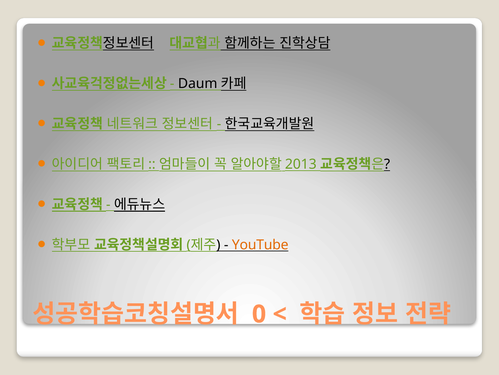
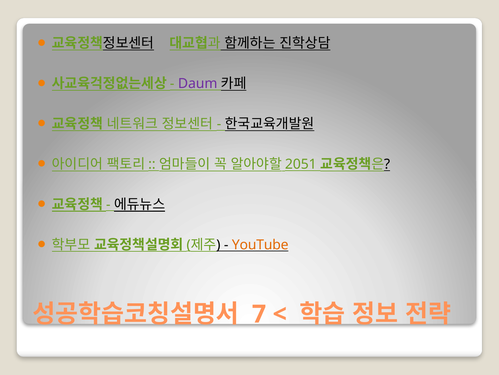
Daum colour: black -> purple (198, 83)
2013: 2013 -> 2051 (301, 164)
0: 0 -> 7 (259, 314)
